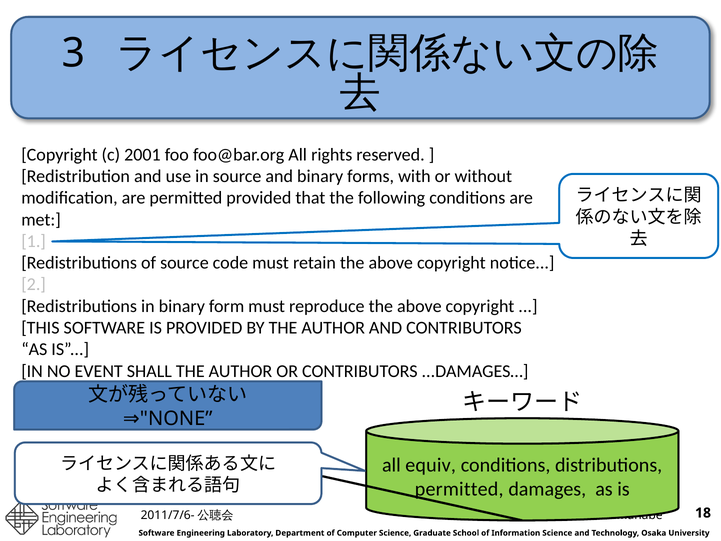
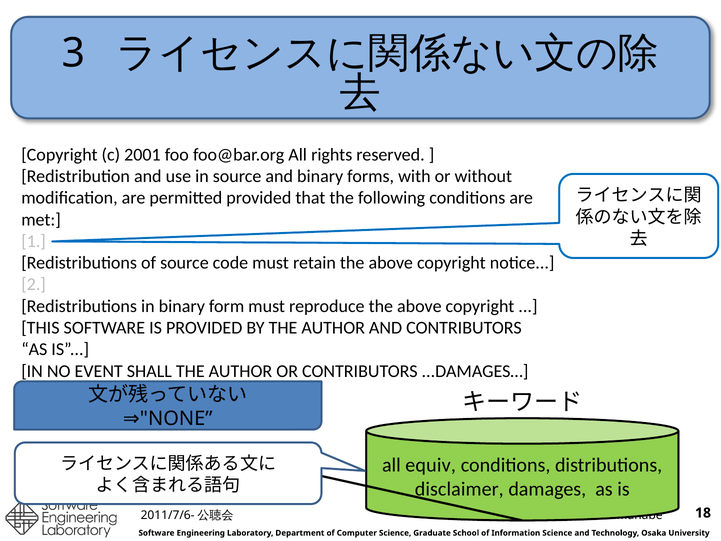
permitted: permitted -> disclaimer (459, 489)
